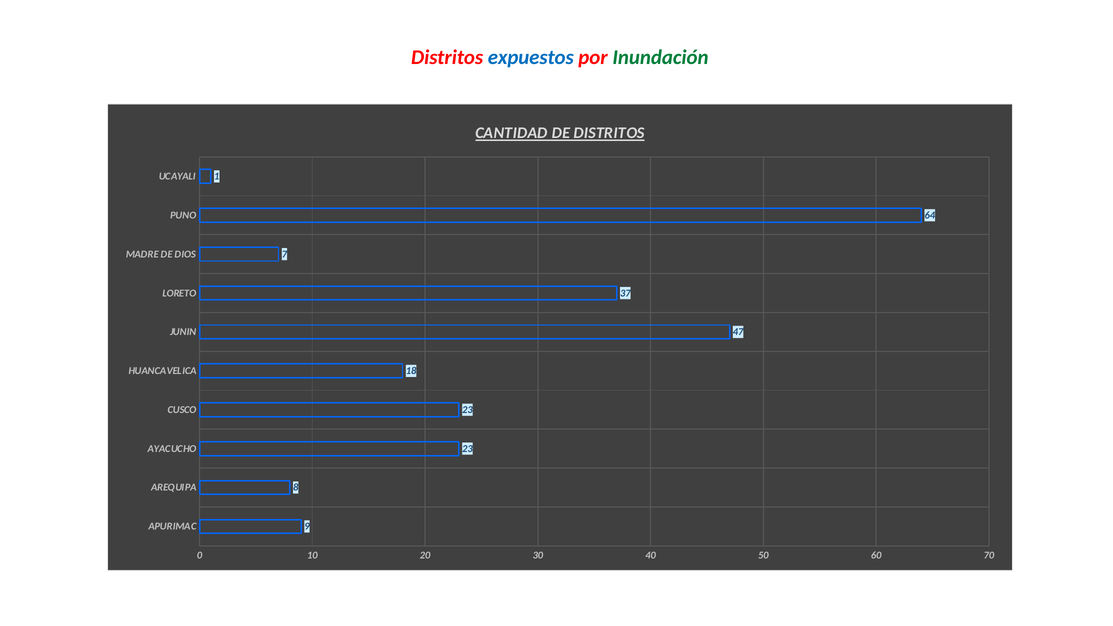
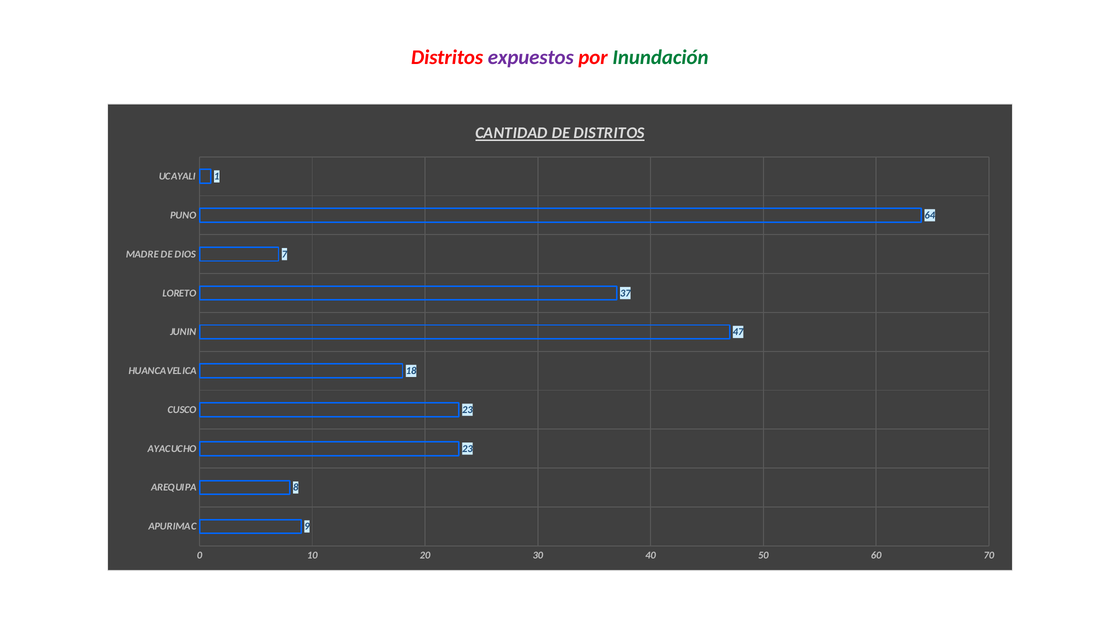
expuestos colour: blue -> purple (531, 58)
